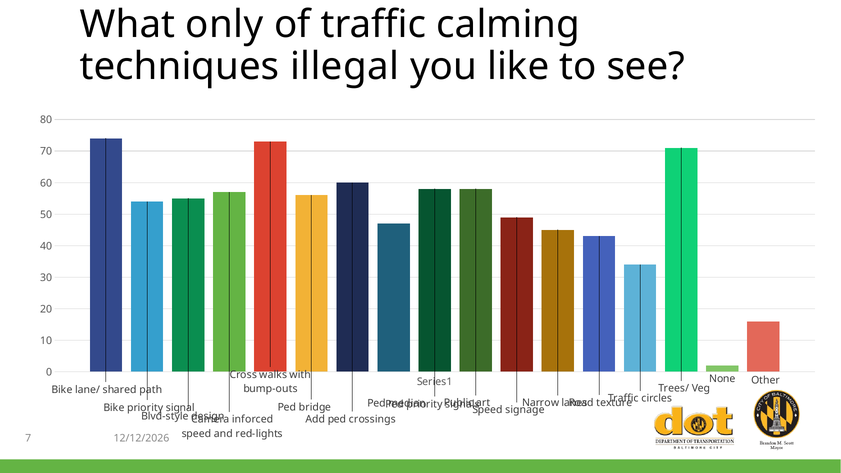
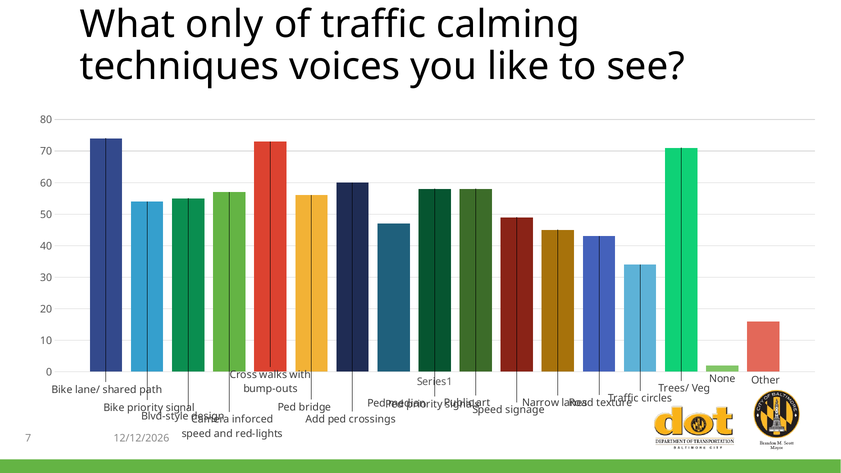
illegal: illegal -> voices (345, 66)
